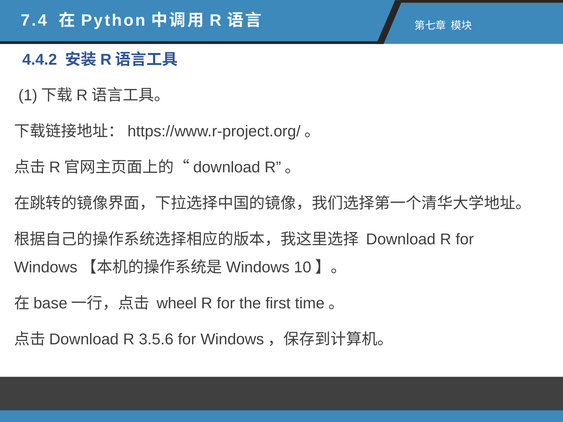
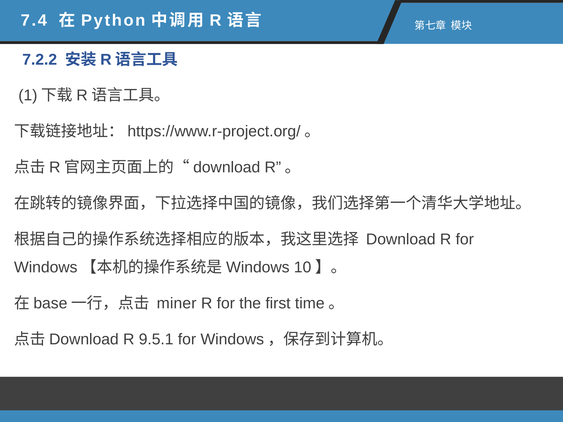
4.4.2: 4.4.2 -> 7.2.2 (40, 60)
wheel: wheel -> miner (177, 303)
3.5.6: 3.5.6 -> 9.5.1 (156, 339)
